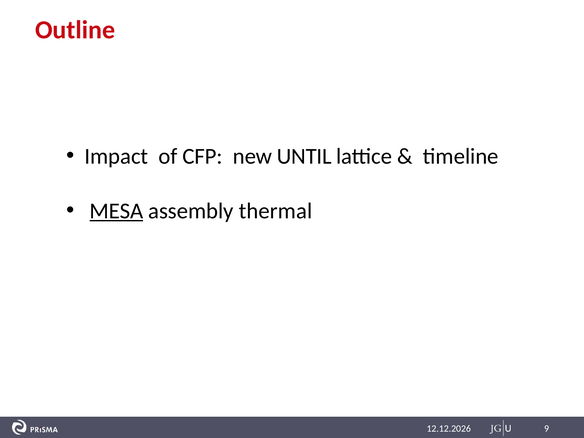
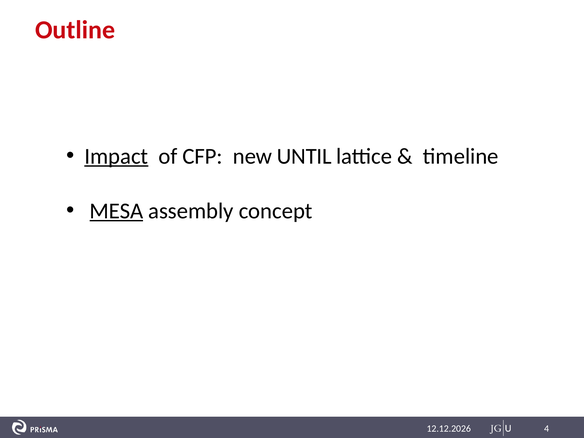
Impact underline: none -> present (116, 156)
thermal: thermal -> concept (276, 211)
9: 9 -> 4 (547, 429)
